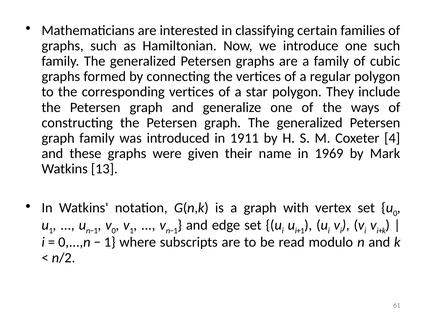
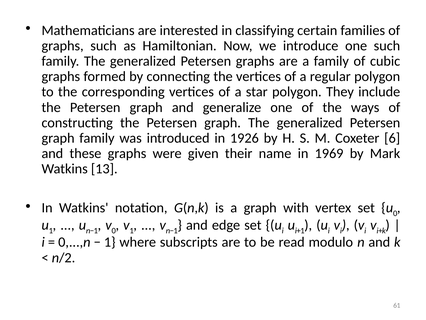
1911: 1911 -> 1926 (244, 138)
4: 4 -> 6 (392, 138)
